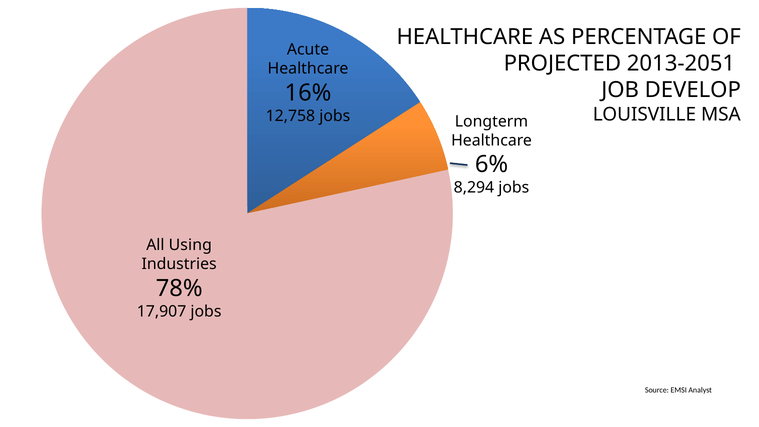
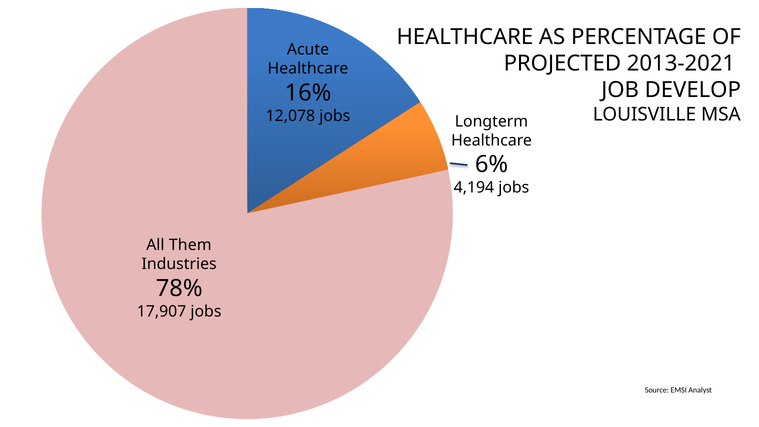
2013-2051: 2013-2051 -> 2013-2021 (681, 64)
12,758: 12,758 -> 12,078 (290, 116)
8,294: 8,294 -> 4,194 (474, 188)
Using: Using -> Them (190, 245)
